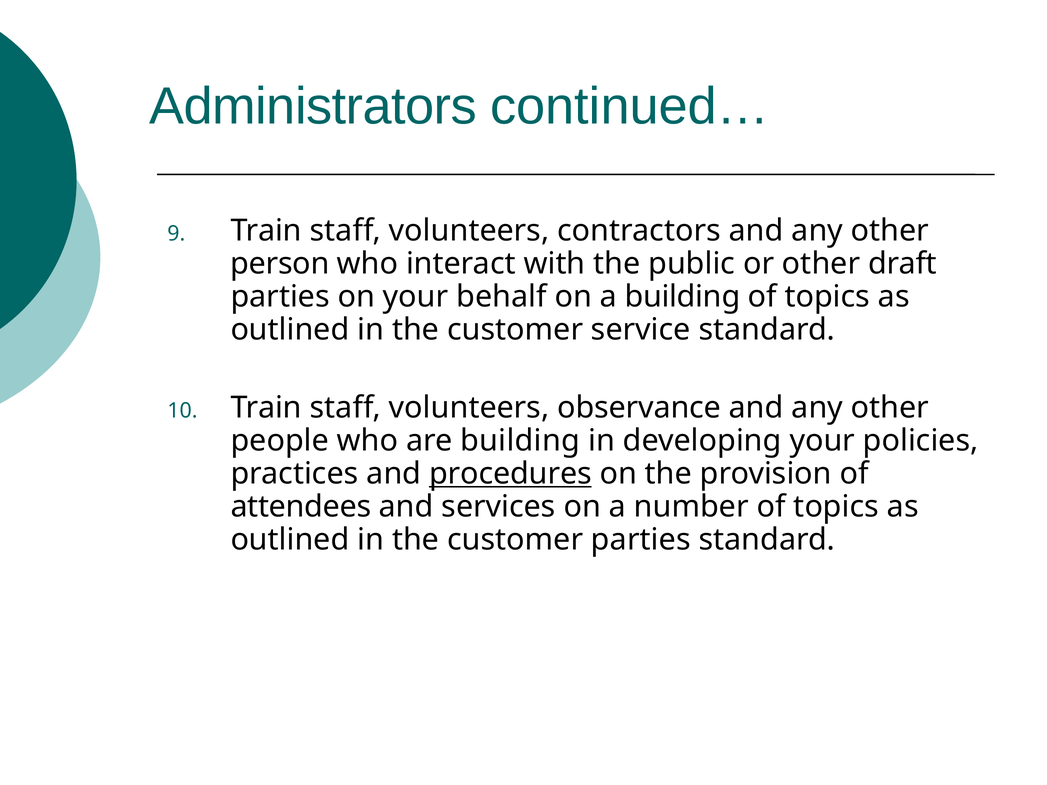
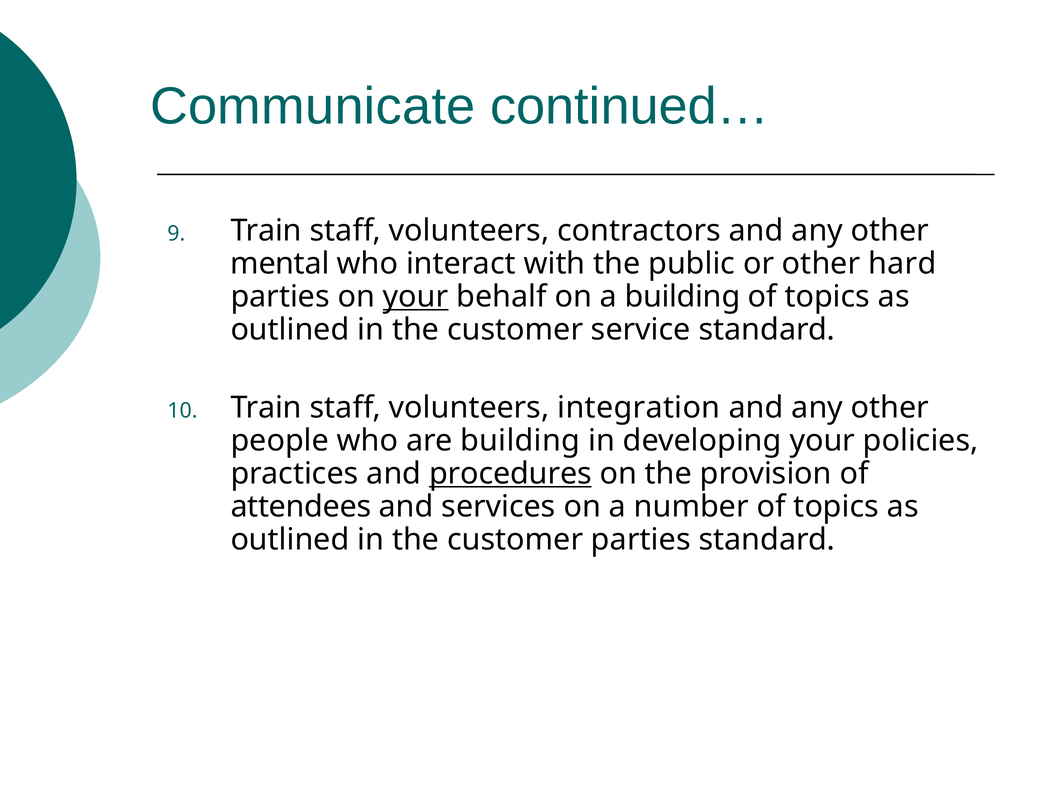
Administrators: Administrators -> Communicate (313, 107)
person: person -> mental (280, 264)
draft: draft -> hard (902, 264)
your underline: none -> present (416, 297)
observance: observance -> integration (639, 408)
